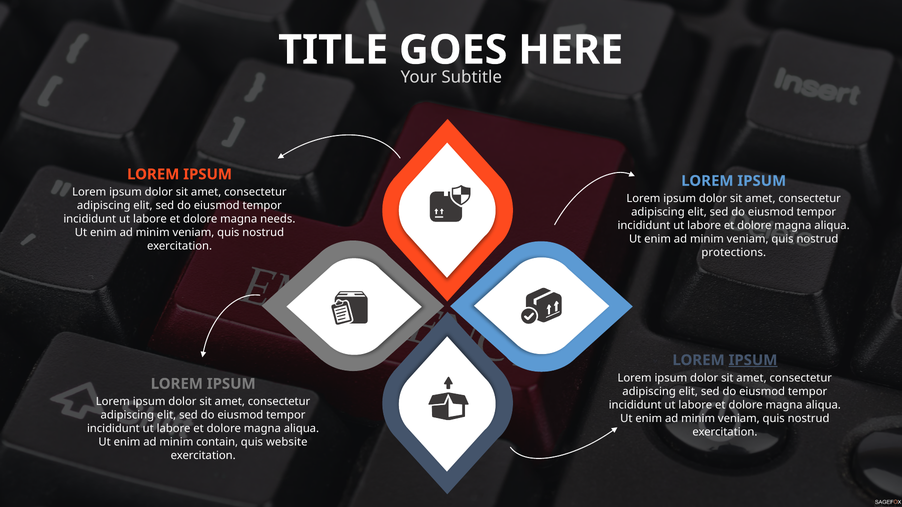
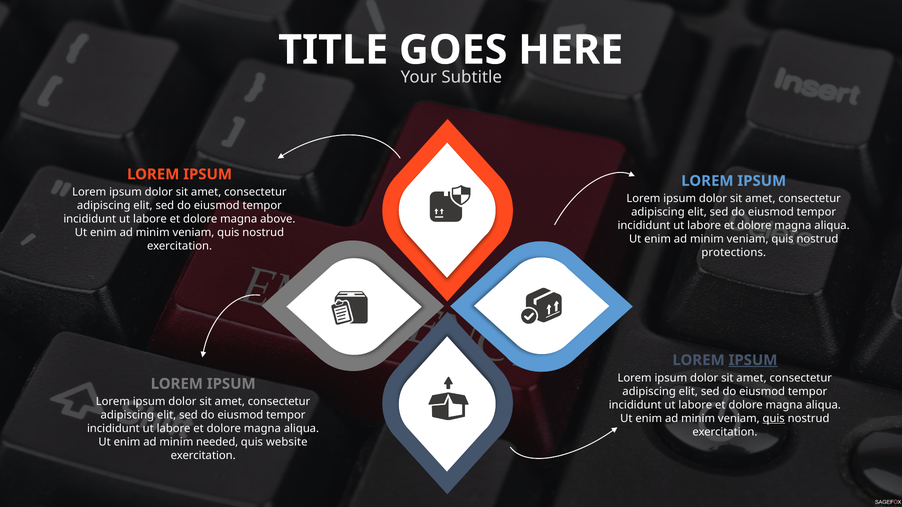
needs: needs -> above (278, 219)
quis underline: none -> present (774, 419)
contain: contain -> needed (217, 442)
